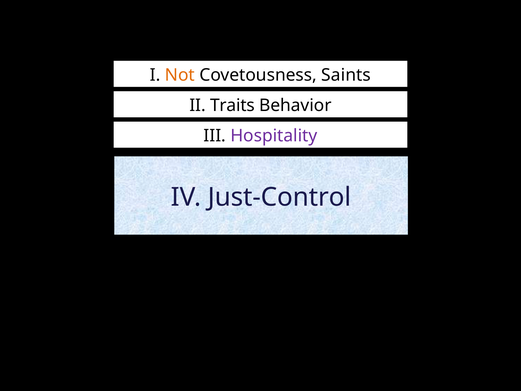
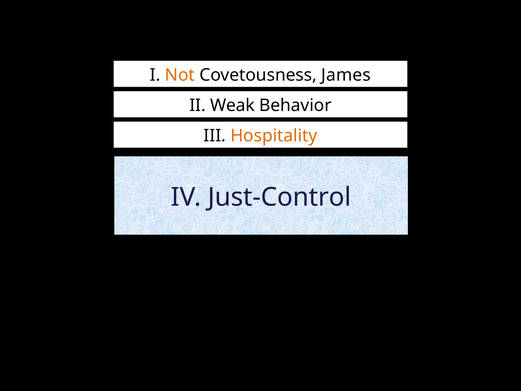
Saints: Saints -> James (346, 75)
Traits: Traits -> Weak (232, 105)
Hospitality colour: purple -> orange (274, 136)
